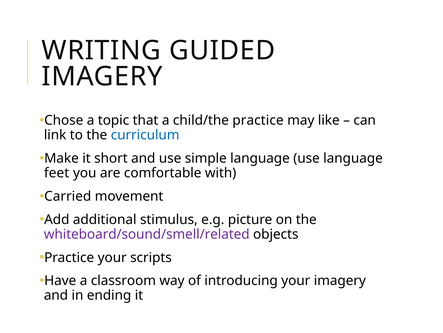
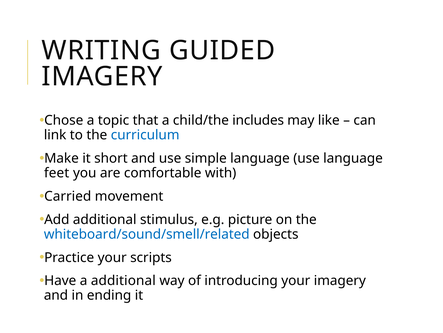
child/the practice: practice -> includes (258, 120)
whiteboard/sound/smell/related colour: purple -> blue (147, 234)
a classroom: classroom -> additional (123, 280)
